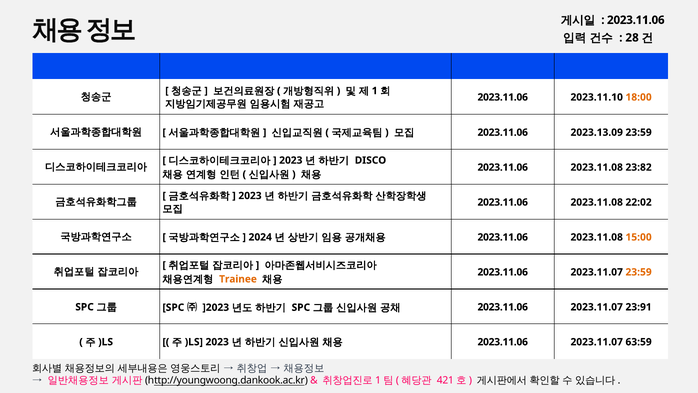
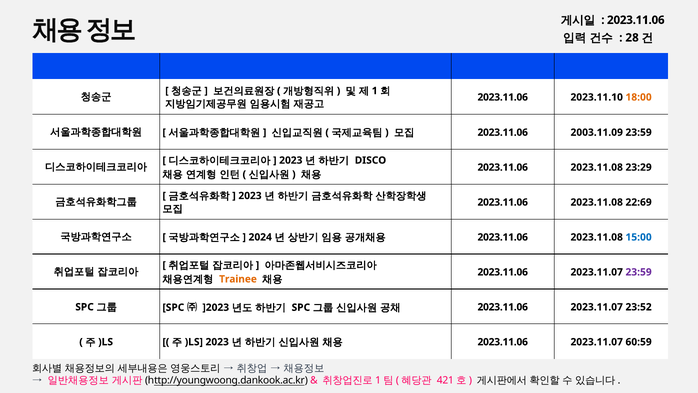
2023.13.09: 2023.13.09 -> 2003.11.09 (597, 132)
23:82: 23:82 -> 23:29 (639, 167)
22:02: 22:02 -> 22:69 (639, 202)
15:00 colour: orange -> blue (639, 237)
23:59 colour: orange -> purple (639, 272)
23:91: 23:91 -> 23:52 (639, 307)
63:59: 63:59 -> 60:59 (639, 342)
